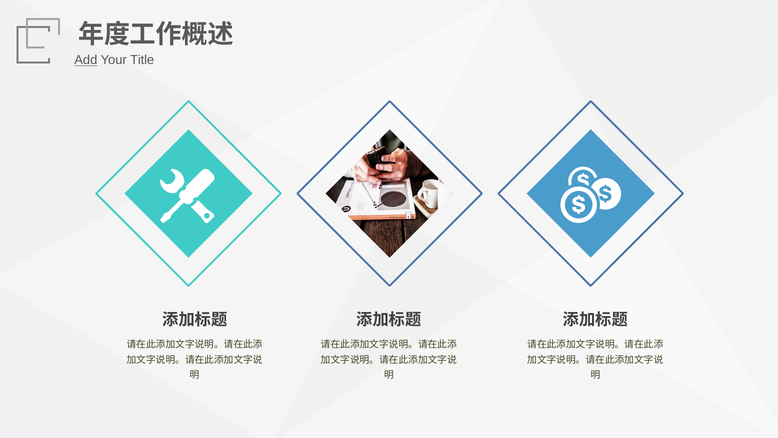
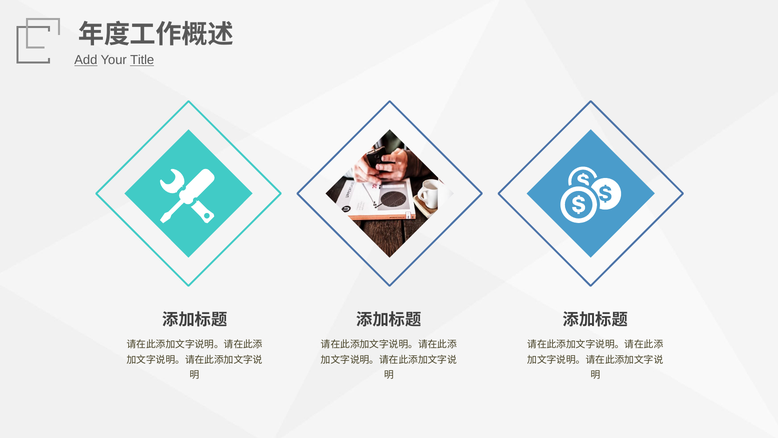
Title underline: none -> present (142, 60)
